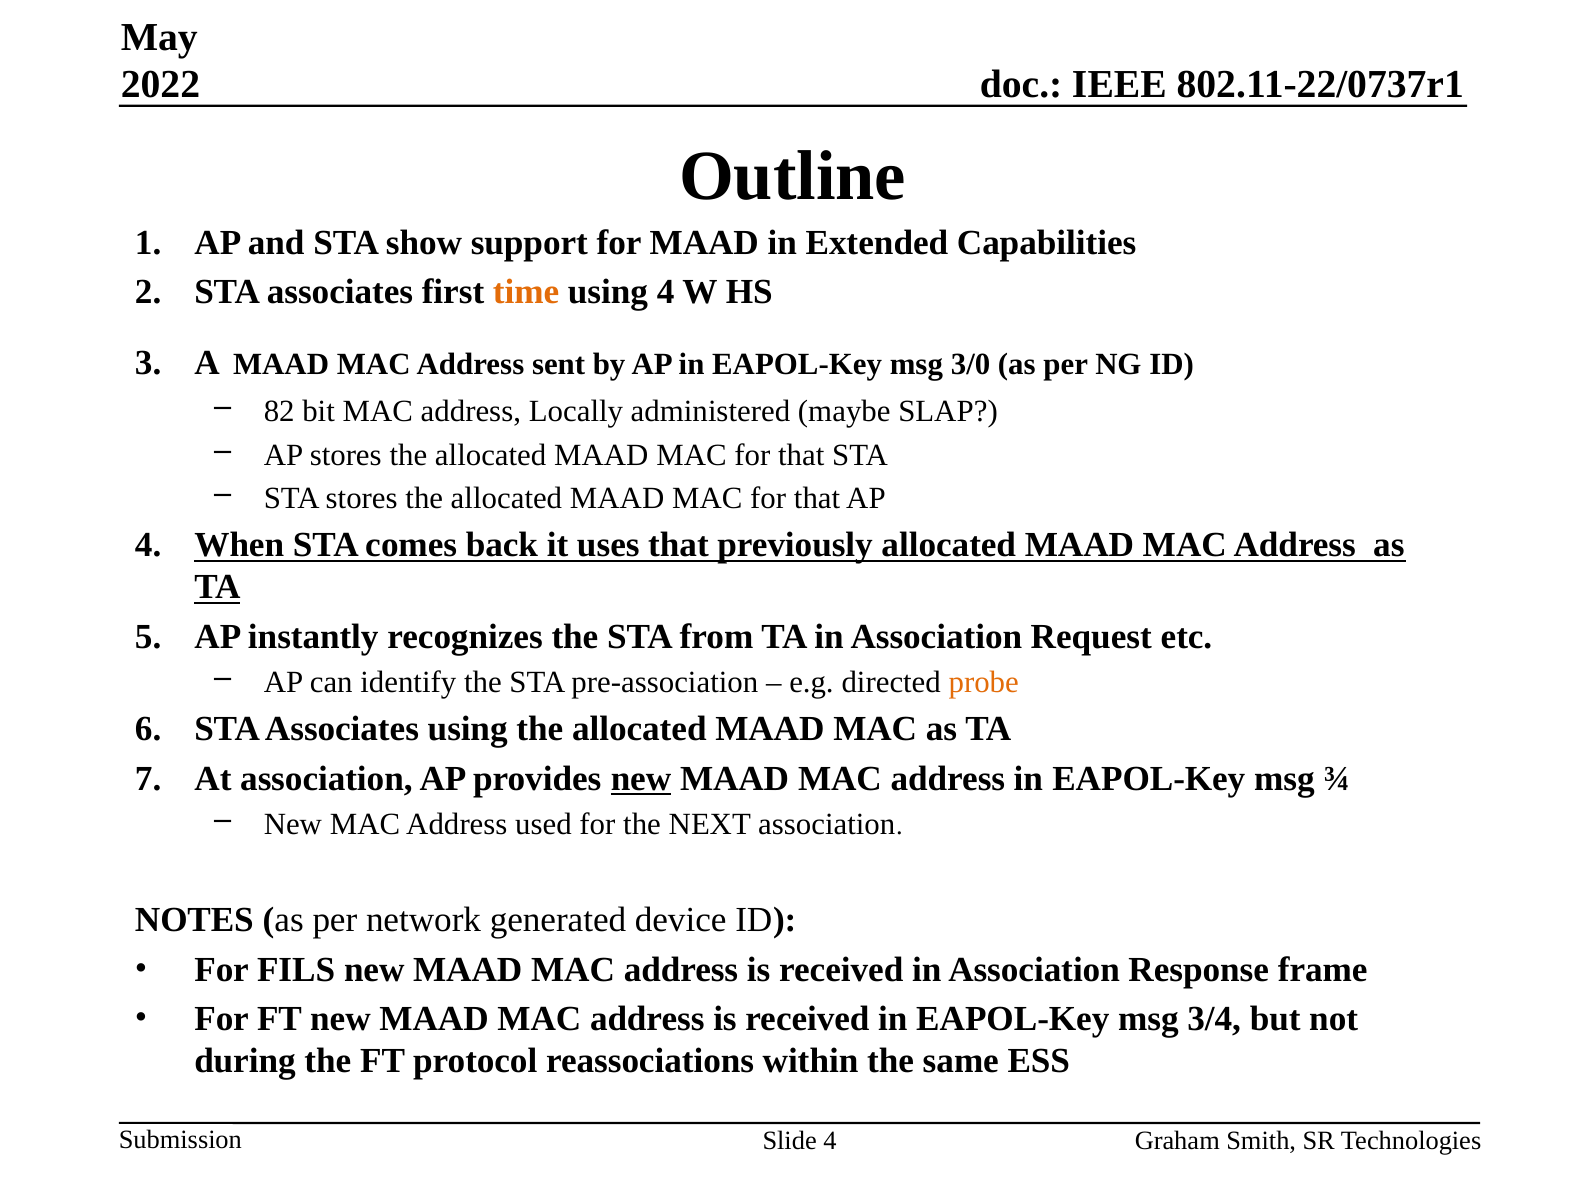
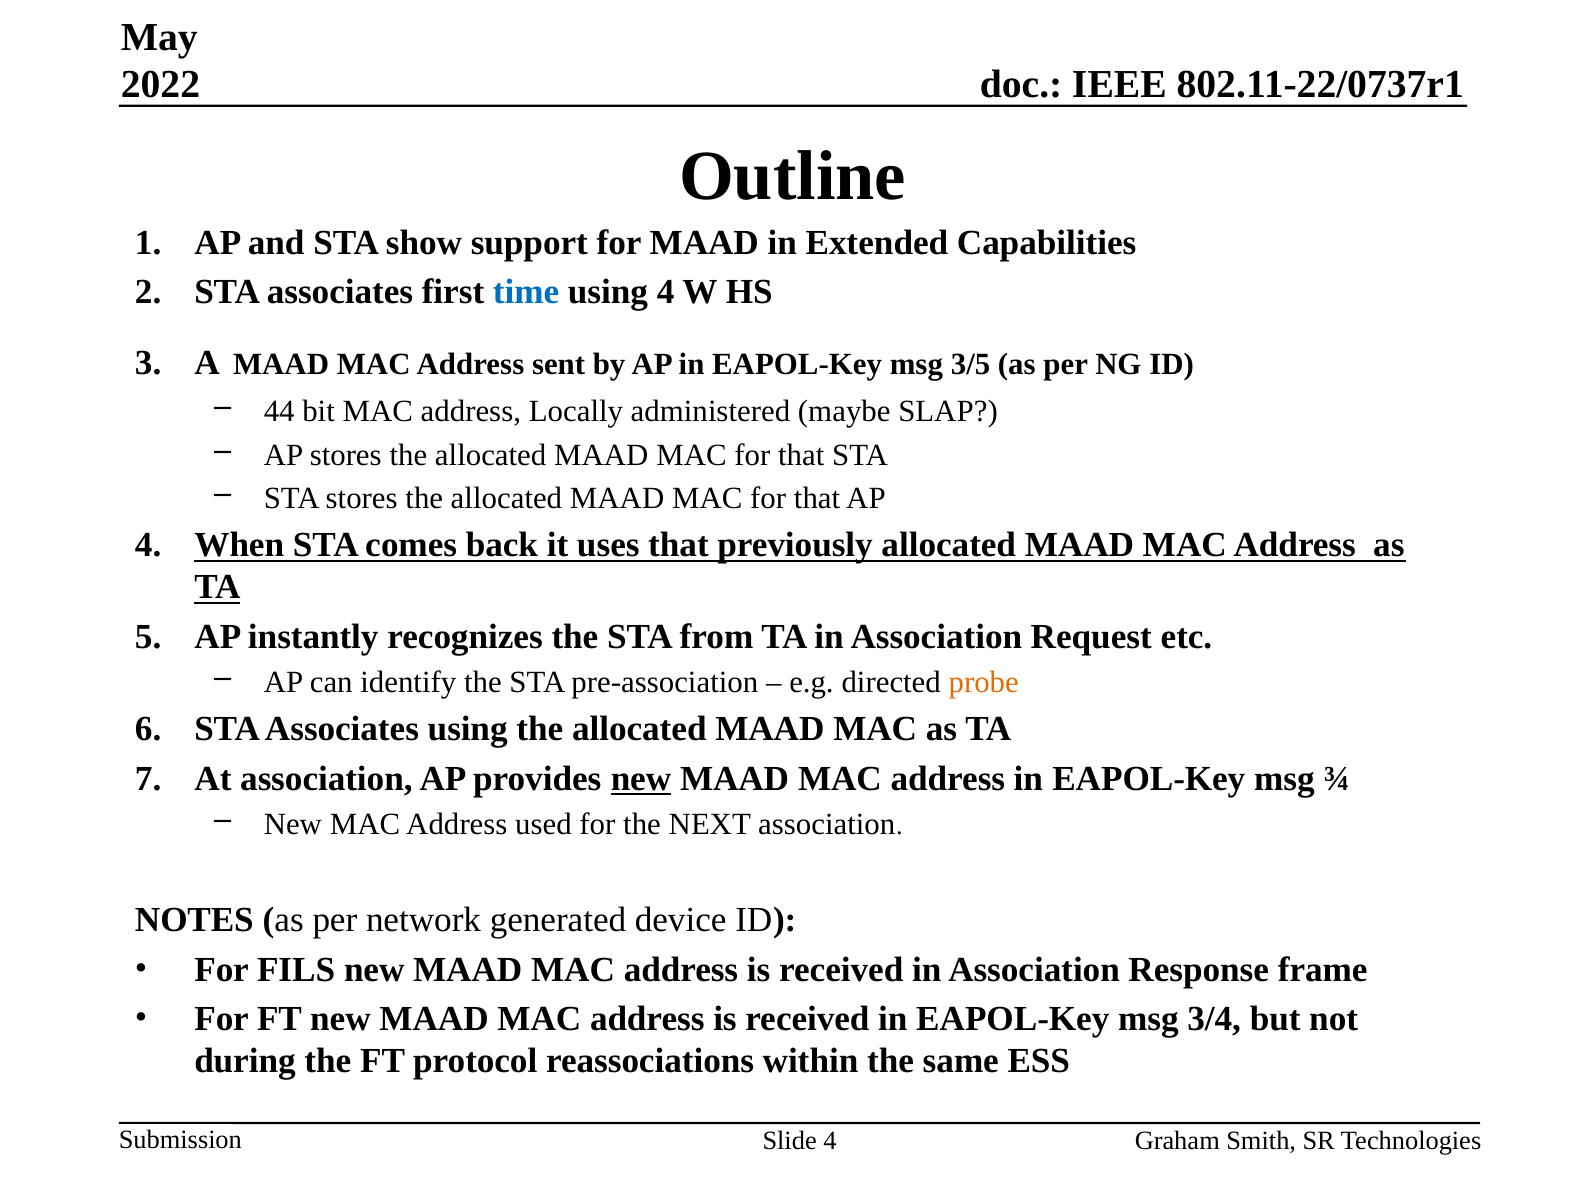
time colour: orange -> blue (526, 292)
3/0: 3/0 -> 3/5 (971, 364)
82: 82 -> 44 (279, 412)
